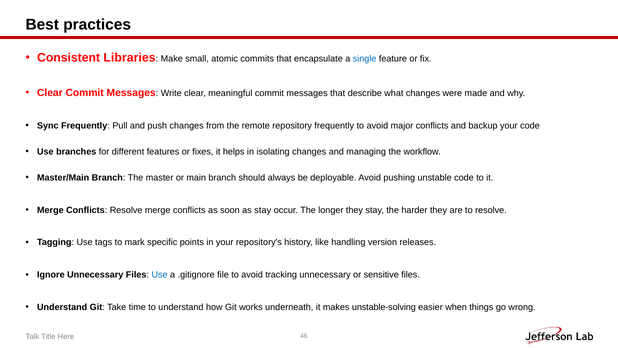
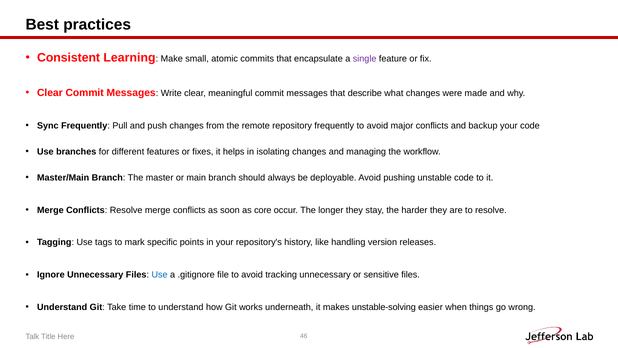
Libraries: Libraries -> Learning (130, 58)
single colour: blue -> purple (365, 59)
as stay: stay -> core (263, 210)
